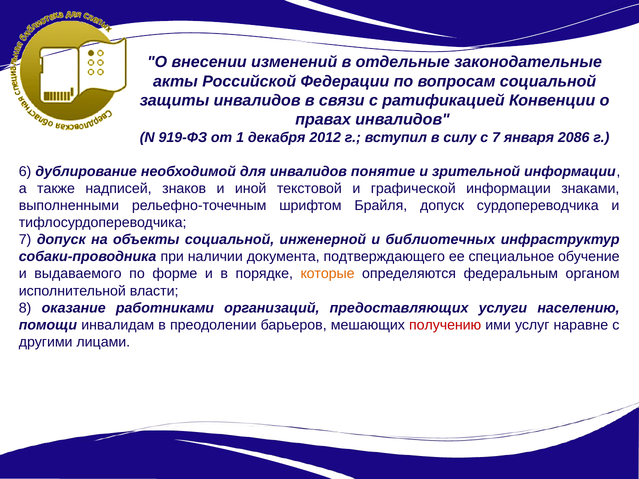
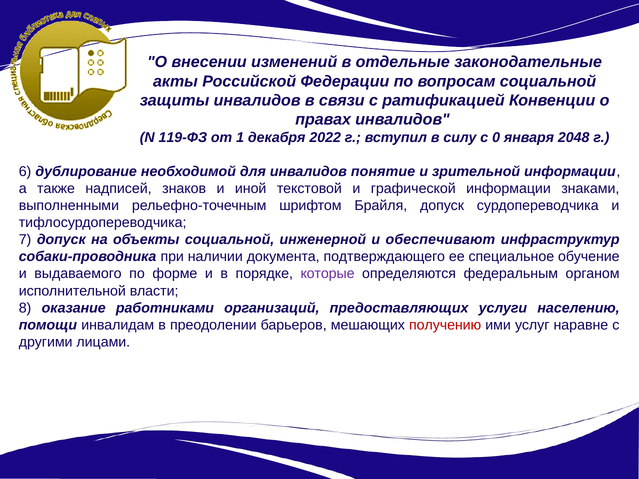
919-ФЗ: 919-ФЗ -> 119-ФЗ (183, 138)
2012: 2012 -> 2022 (325, 138)
с 7: 7 -> 0 (496, 138)
2086: 2086 -> 2048 (574, 138)
библиотечных: библиотечных -> обеспечивают (440, 240)
которые colour: orange -> purple (328, 274)
